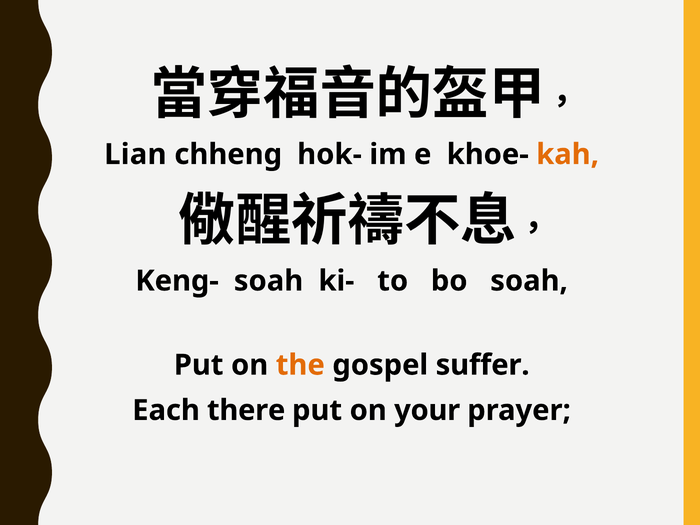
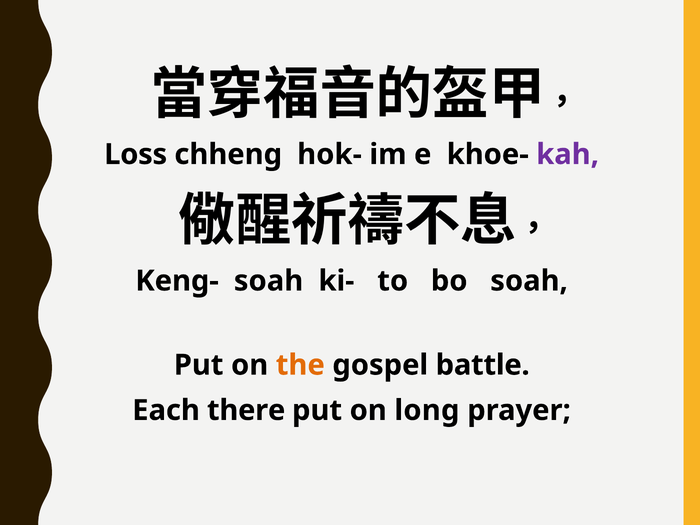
Lian: Lian -> Loss (136, 154)
kah colour: orange -> purple (568, 154)
suffer: suffer -> battle (483, 365)
your: your -> long (427, 410)
